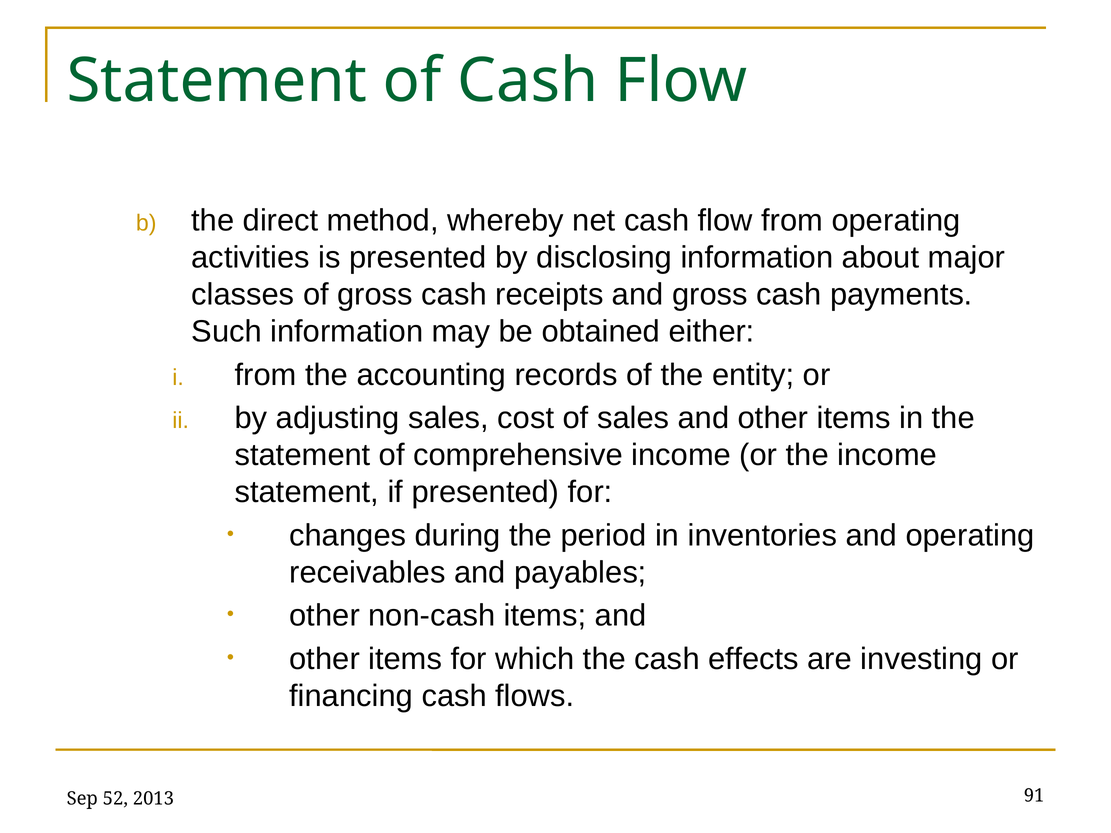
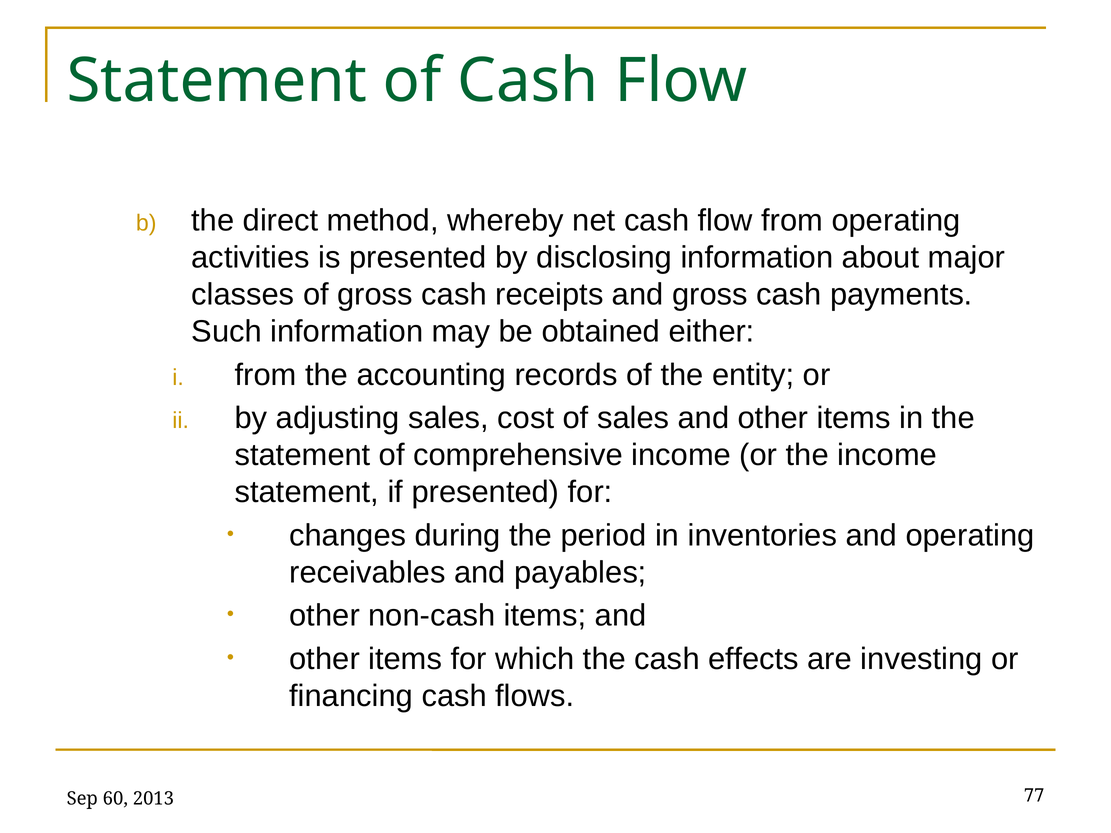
52: 52 -> 60 (115, 799)
91: 91 -> 77 (1034, 796)
